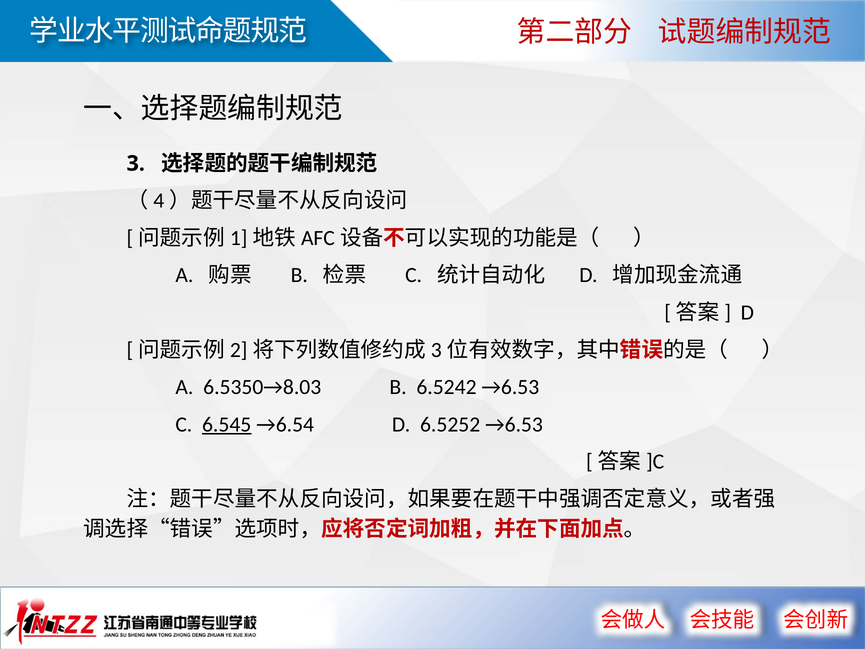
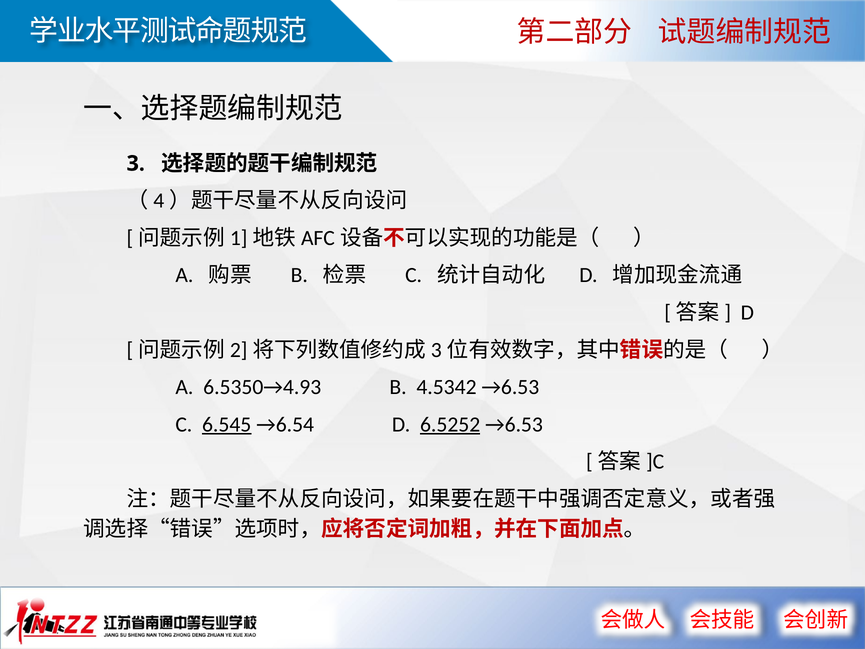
6.5350→8.03: 6.5350→8.03 -> 6.5350→4.93 (262, 387)
6.5242: 6.5242 -> 4.5342 (446, 387)
6.5252 underline: none -> present (450, 424)
